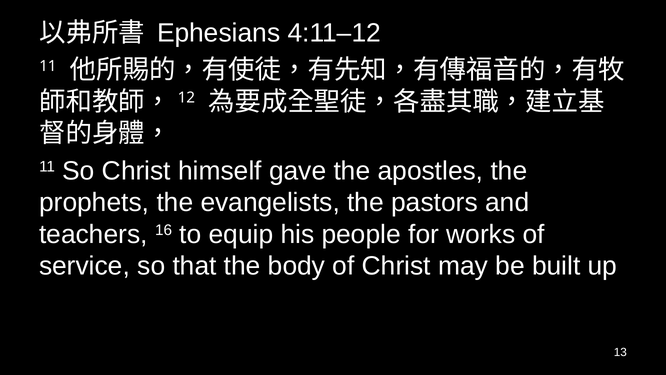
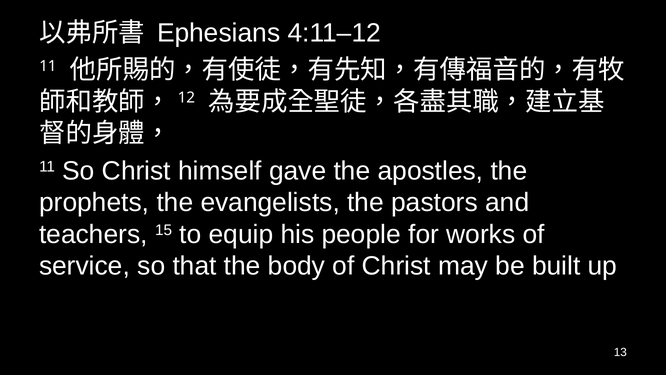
16: 16 -> 15 (164, 230)
